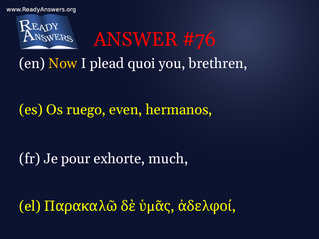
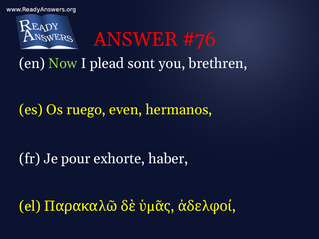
Now colour: yellow -> light green (63, 64)
quoi: quoi -> sont (141, 64)
much: much -> haber (168, 159)
